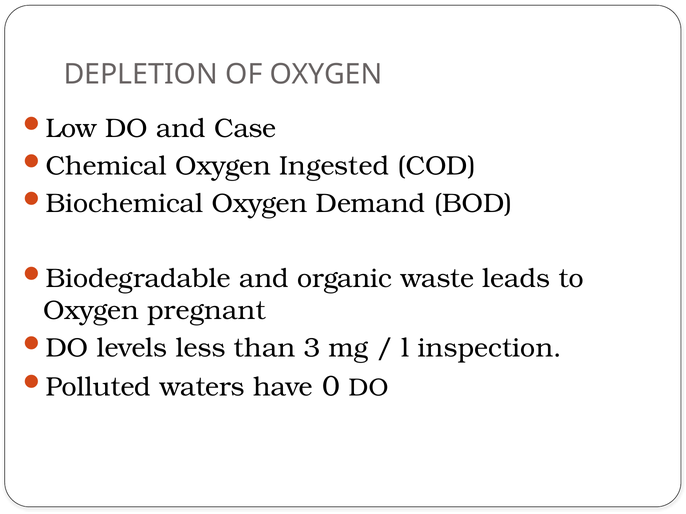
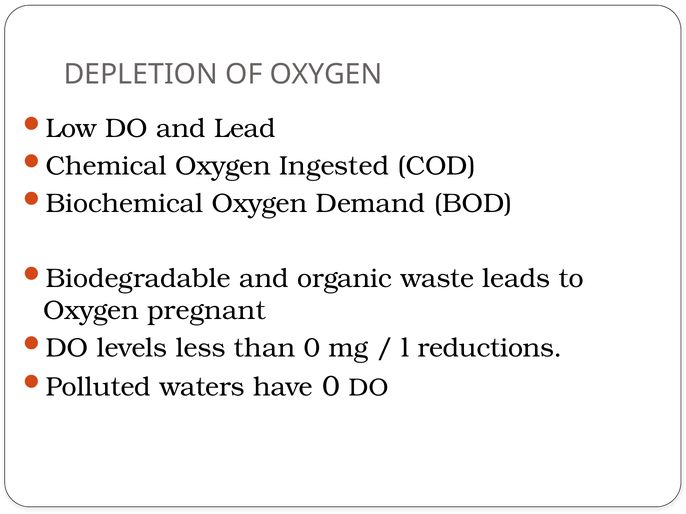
Case: Case -> Lead (245, 129)
than 3: 3 -> 0 (312, 348)
inspection: inspection -> reductions (490, 348)
